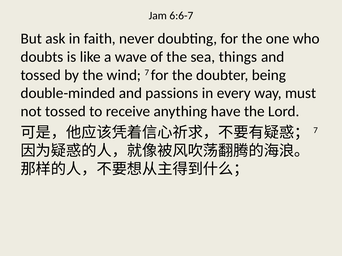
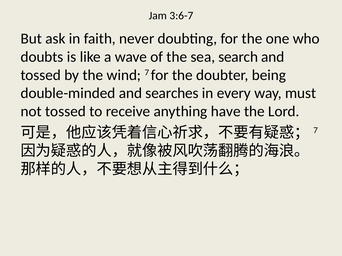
6:6-7: 6:6-7 -> 3:6-7 (181, 16)
things: things -> search (238, 57)
passions: passions -> searches (172, 93)
